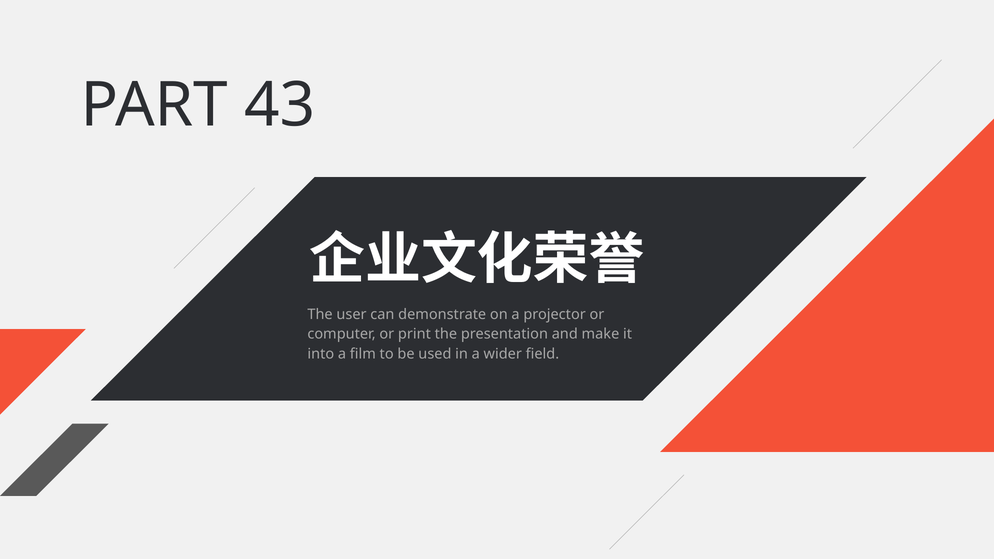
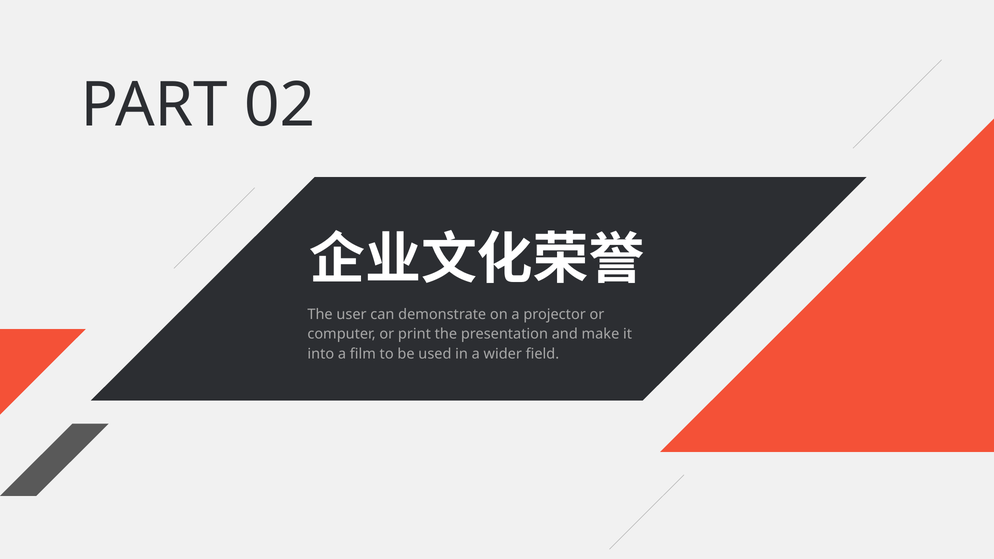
43: 43 -> 02 (280, 105)
